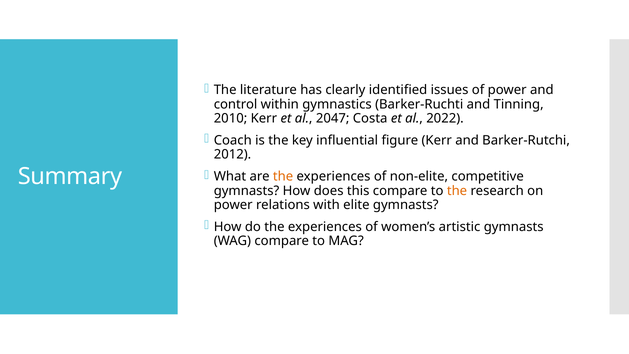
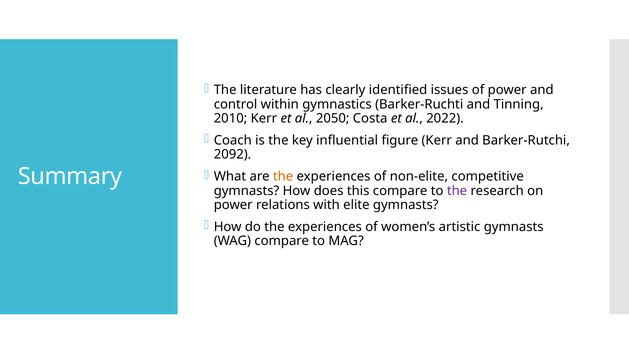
2047: 2047 -> 2050 (333, 118)
2012: 2012 -> 2092 (233, 155)
the colour: orange -> purple (457, 191)
